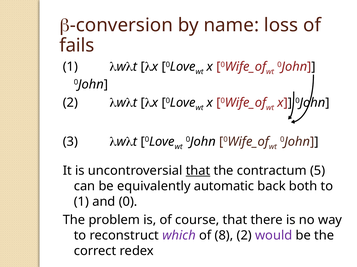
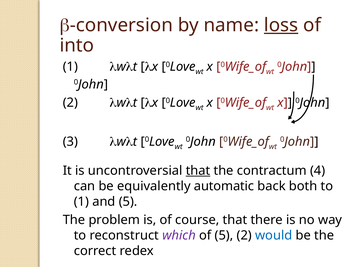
loss underline: none -> present (281, 25)
fails: fails -> into (77, 46)
5: 5 -> 4 (318, 171)
and 0: 0 -> 5 (128, 202)
of 8: 8 -> 5 (224, 236)
would colour: purple -> blue (274, 236)
